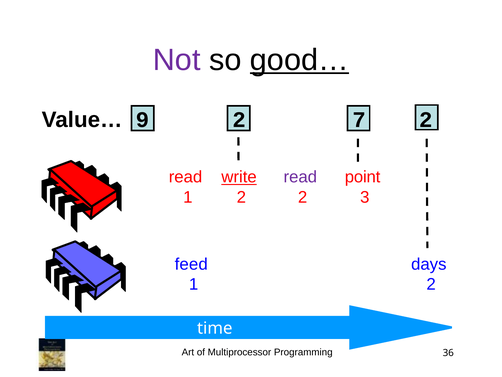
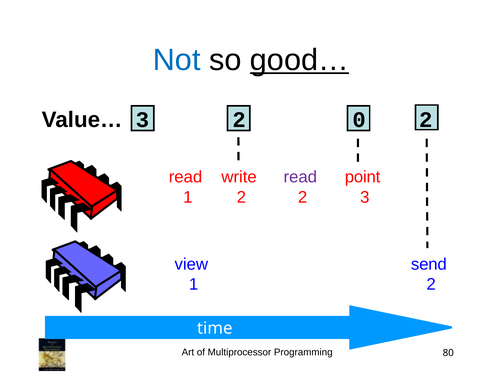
Not colour: purple -> blue (177, 60)
Value… 9: 9 -> 3 (143, 119)
7: 7 -> 0 (359, 119)
write underline: present -> none (239, 177)
feed: feed -> view (191, 264)
days: days -> send (429, 264)
36: 36 -> 80 (448, 352)
